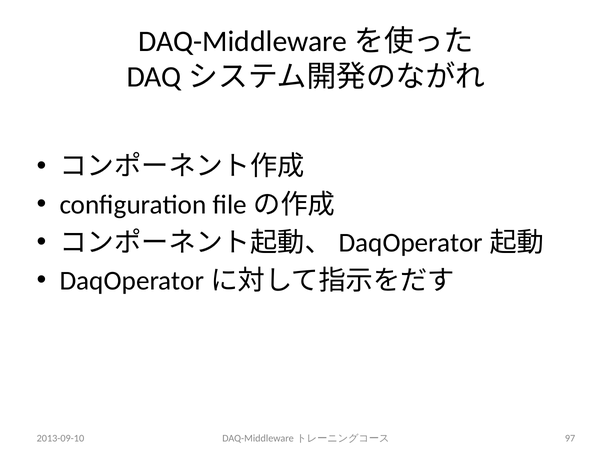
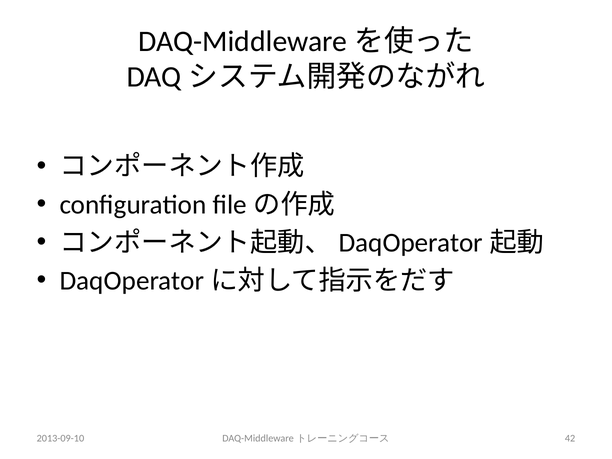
97: 97 -> 42 (570, 438)
